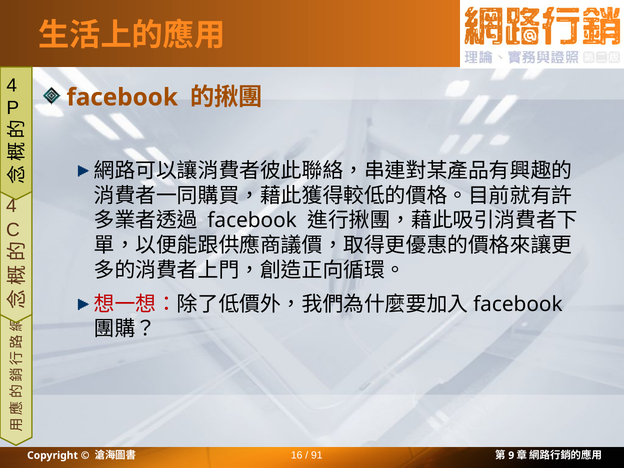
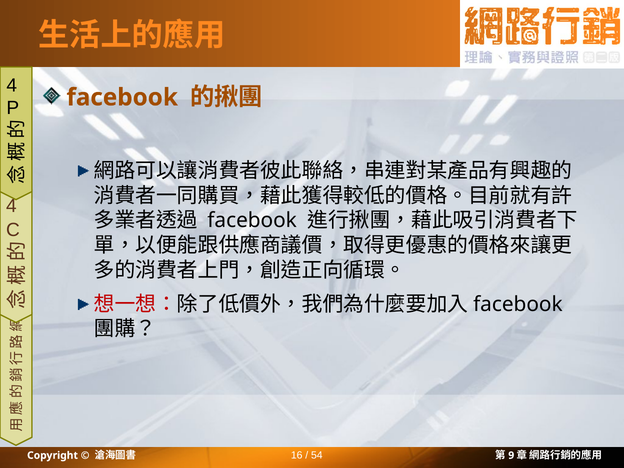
91: 91 -> 54 (317, 455)
